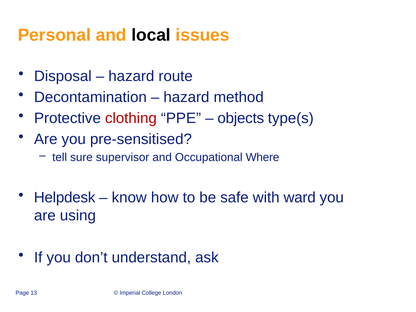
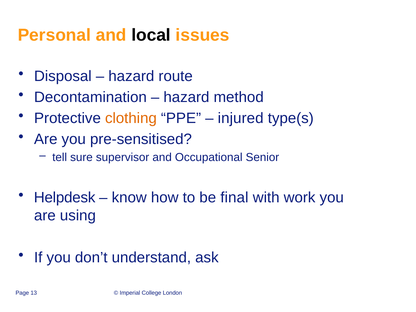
clothing colour: red -> orange (131, 118)
objects: objects -> injured (241, 118)
Where: Where -> Senior (262, 157)
safe: safe -> final (234, 198)
ward: ward -> work (300, 198)
